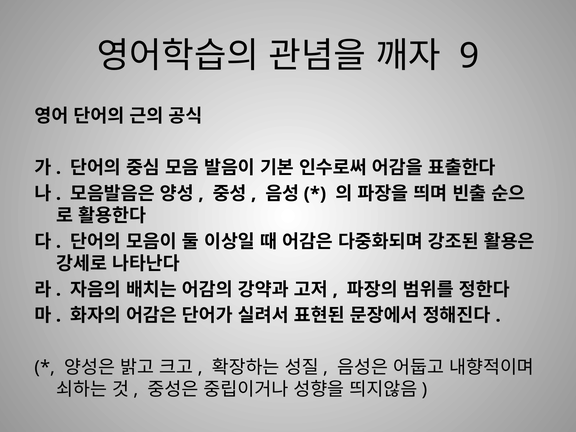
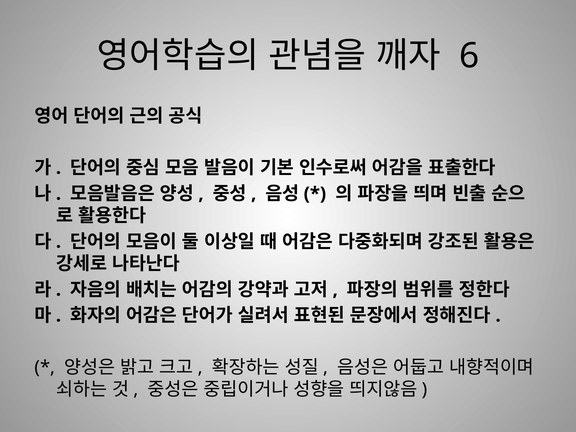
9: 9 -> 6 (469, 56)
